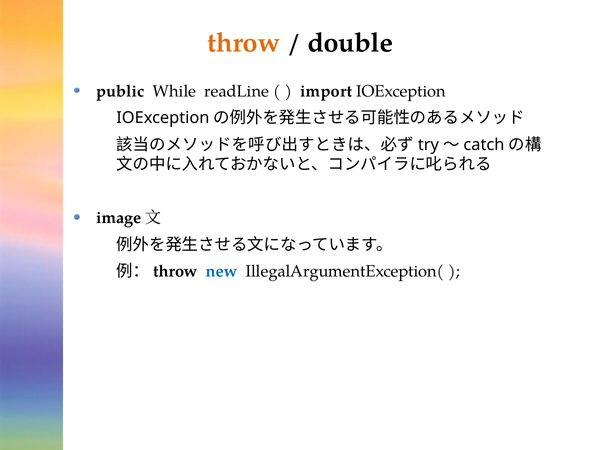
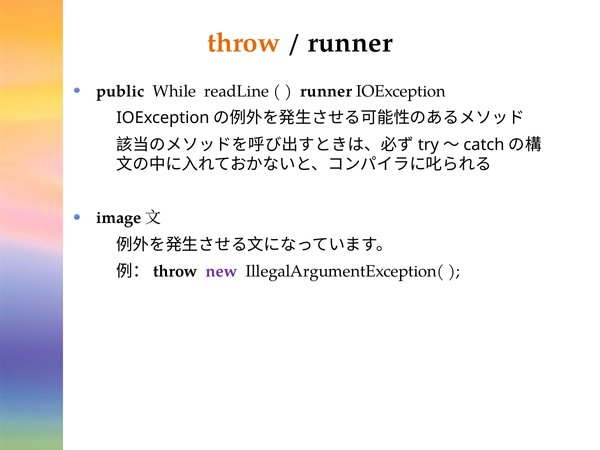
double: double -> runner (350, 43)
import: import -> runner (326, 91)
new colour: blue -> purple (222, 271)
